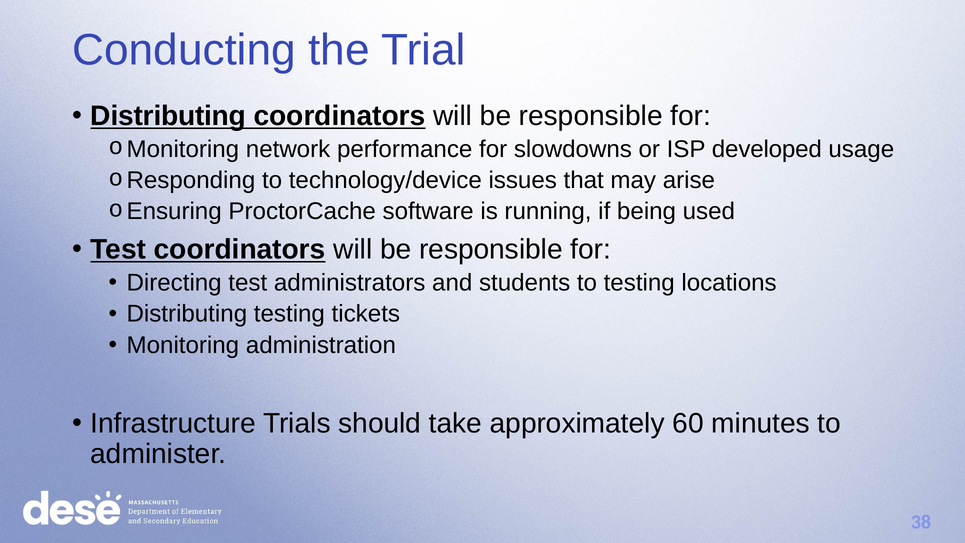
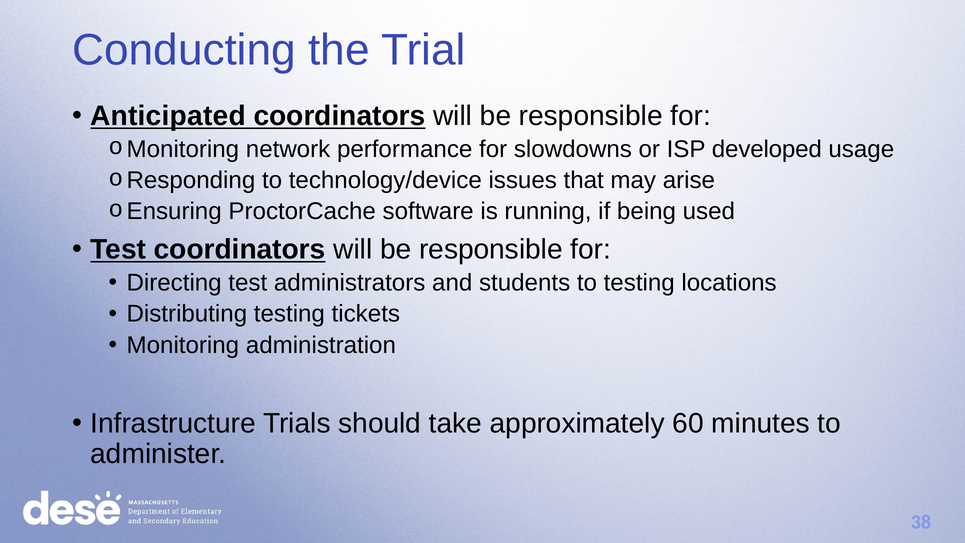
Distributing: Distributing -> Anticipated (168, 116)
